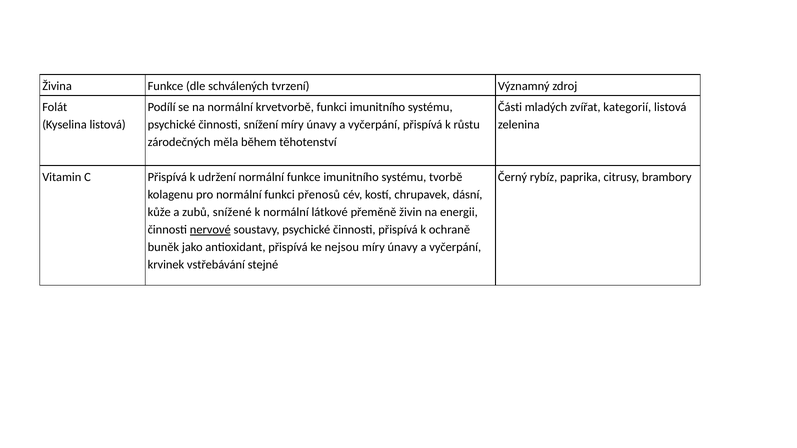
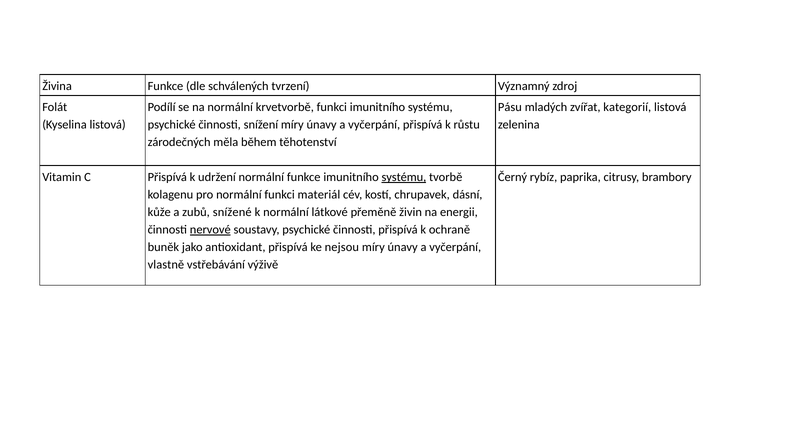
Části: Části -> Pásu (510, 107)
systému underline: none -> present (404, 177)
přenosů: přenosů -> materiál (319, 195)
krvinek: krvinek -> vlastně (166, 265)
stejné: stejné -> výživě (263, 265)
